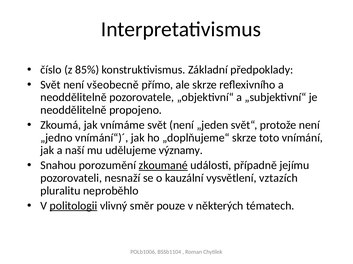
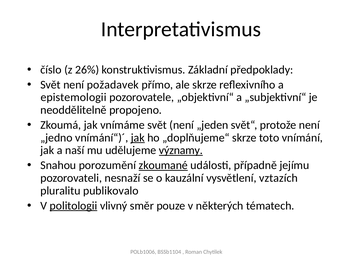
85%: 85% -> 26% (87, 70)
všeobecně: všeobecně -> požadavek (113, 85)
neoddělitelně: neoddělitelně -> epistemologii (74, 98)
jak underline: none -> present (138, 138)
významy underline: none -> present (181, 151)
neproběhlo: neproběhlo -> publikovalo (111, 191)
